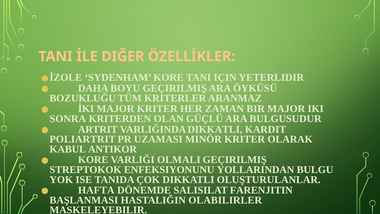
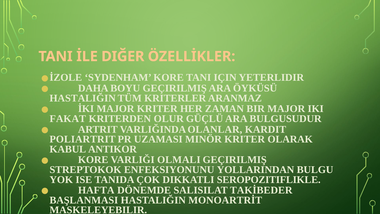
BOZUKLUĞU: BOZUKLUĞU -> HASTALIĞIN (83, 98)
SONRA: SONRA -> FAKAT (68, 119)
OLAN: OLAN -> OLUR (169, 119)
VARLIĞINDA DIKKATLI: DIKKATLI -> OLANLAR (215, 129)
OLUŞTURULANLAR: OLUŞTURULANLAR -> SEROPOZITIFLIKLE (269, 179)
FARENJITIN: FARENJITIN -> TAKİBEDER (261, 190)
OLABILIRLER: OLABILIRLER -> MONOARTRİT (225, 200)
